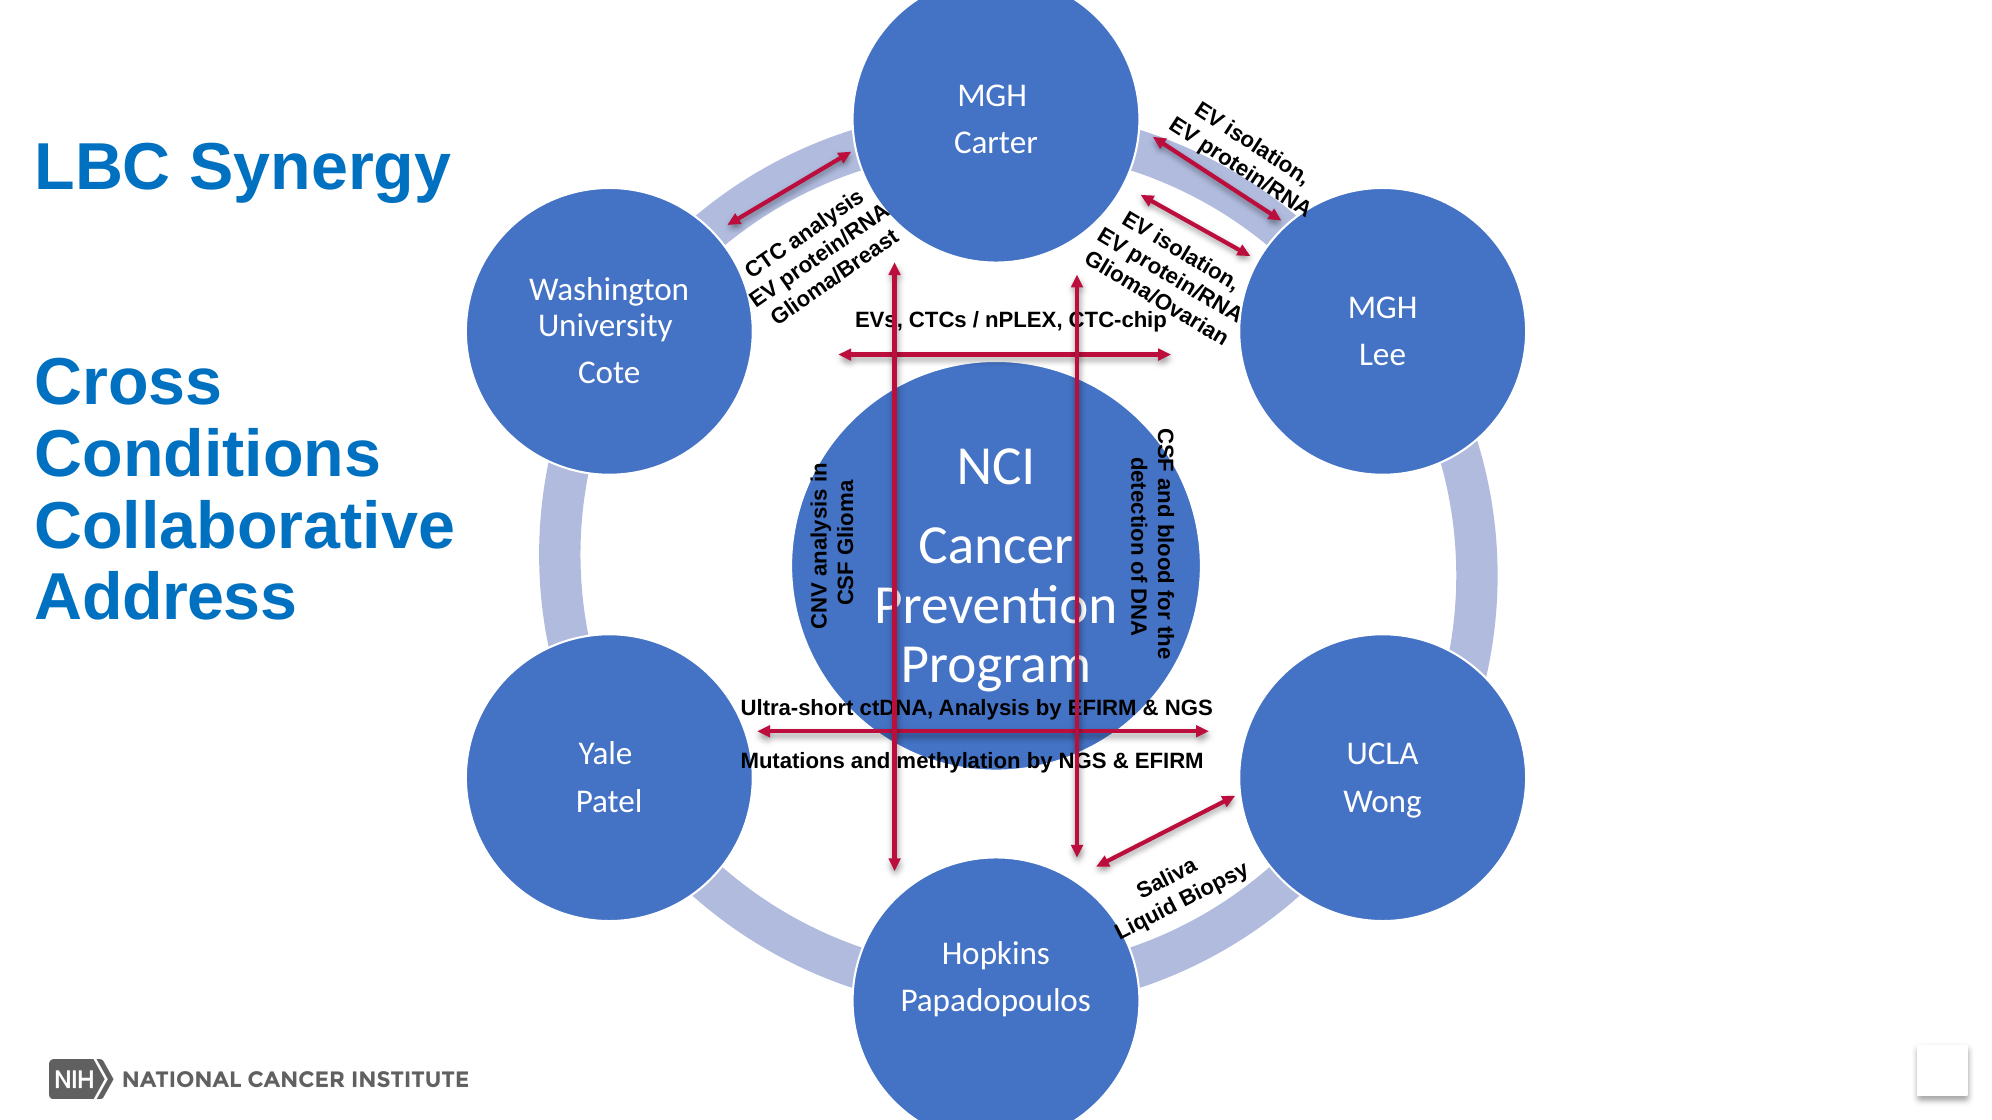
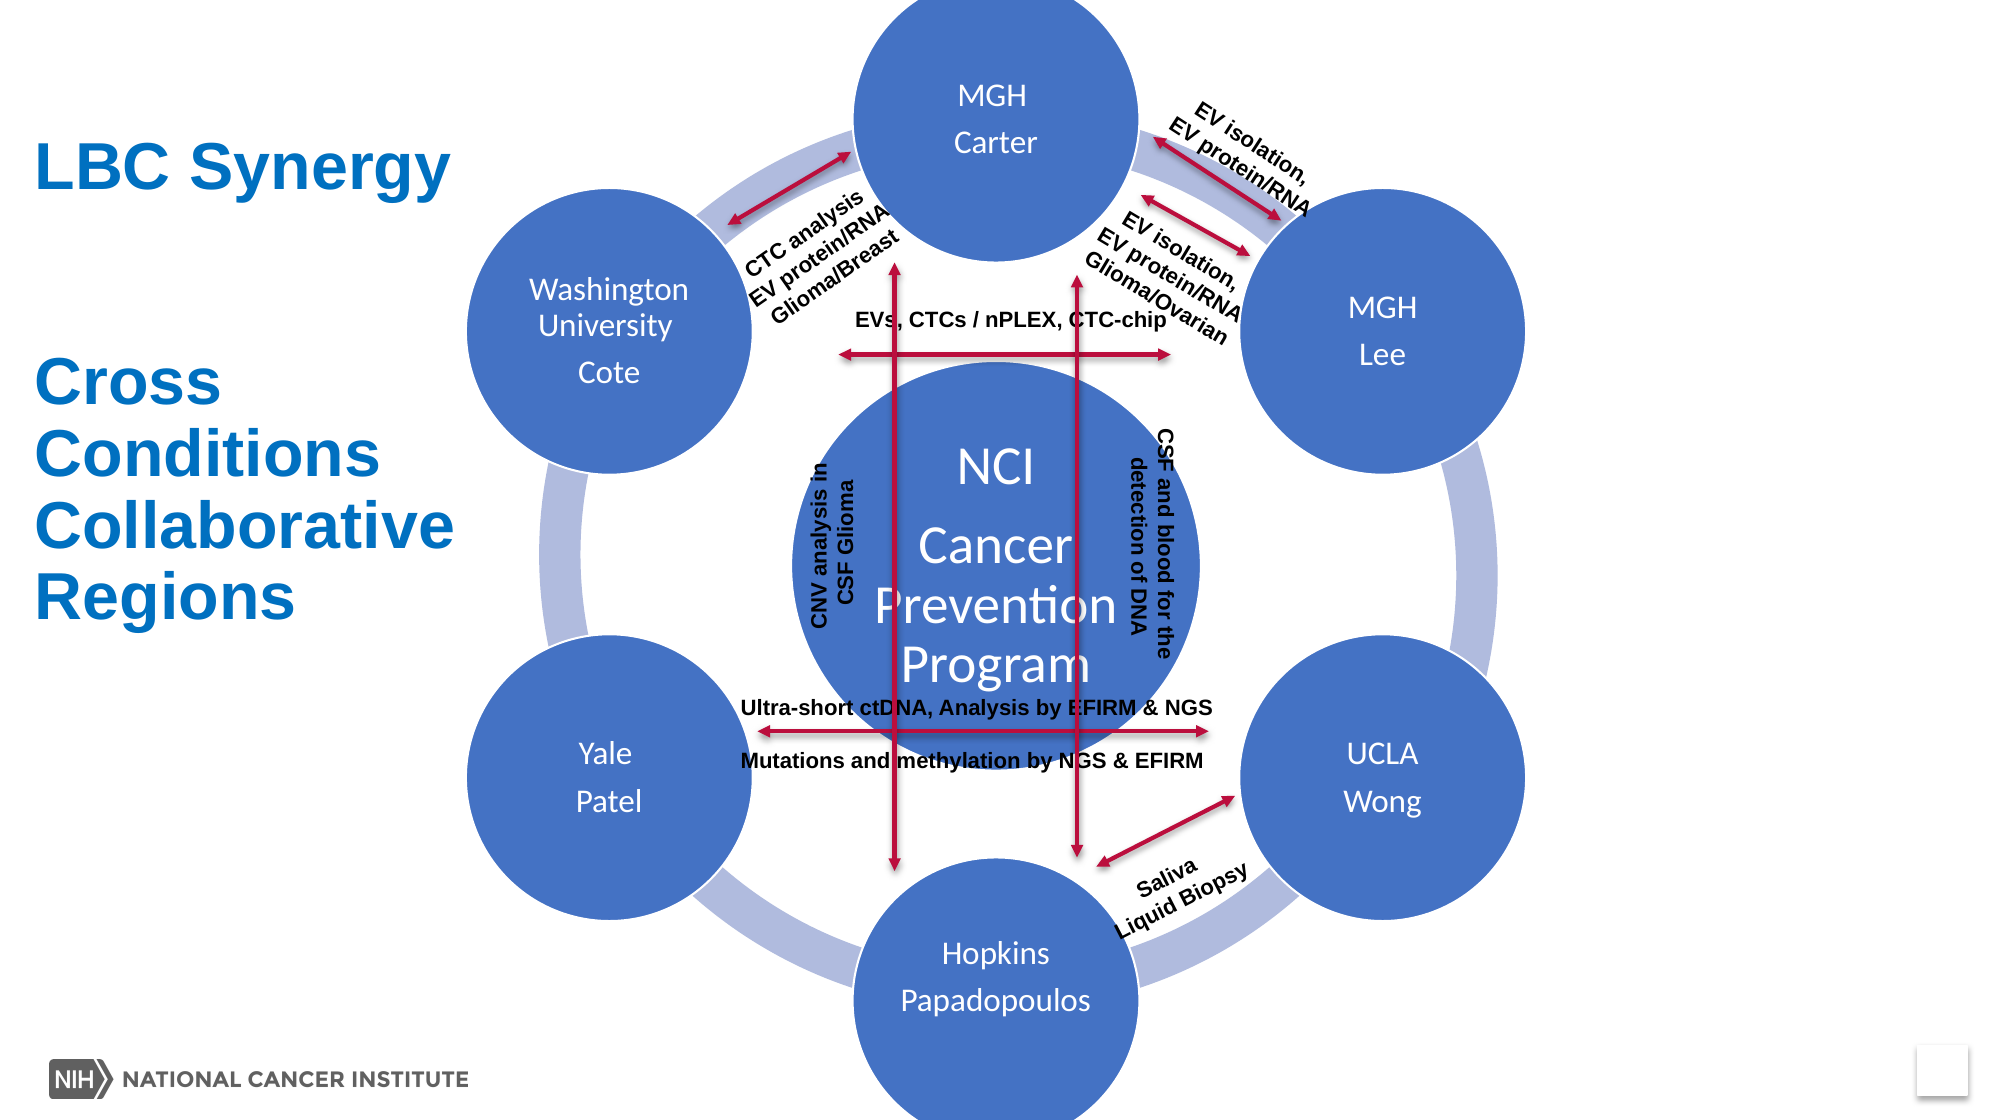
Address: Address -> Regions (166, 598)
